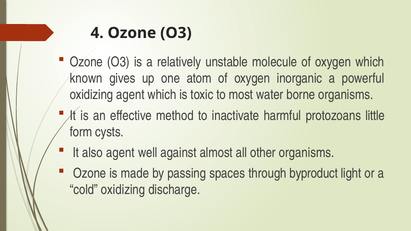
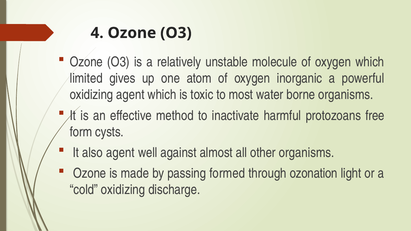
known: known -> limited (86, 78)
little: little -> free (375, 116)
spaces: spaces -> formed (227, 173)
byproduct: byproduct -> ozonation (314, 173)
